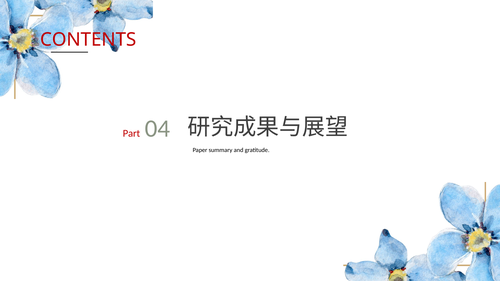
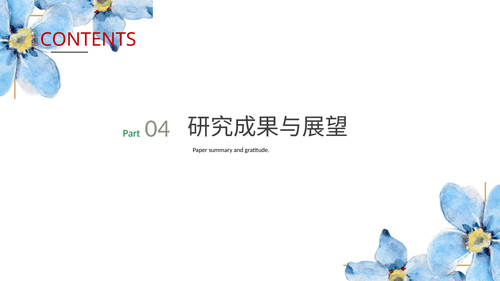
Part colour: red -> green (131, 134)
